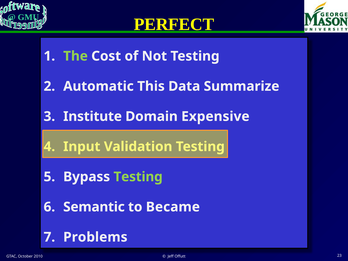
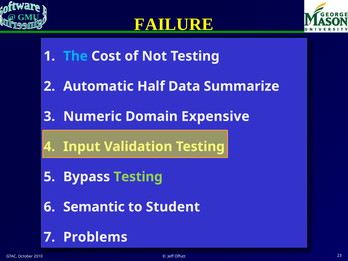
PERFECT: PERFECT -> FAILURE (174, 24)
The colour: light green -> light blue (76, 56)
This: This -> Half (151, 86)
Institute: Institute -> Numeric (92, 116)
Became: Became -> Student (173, 207)
